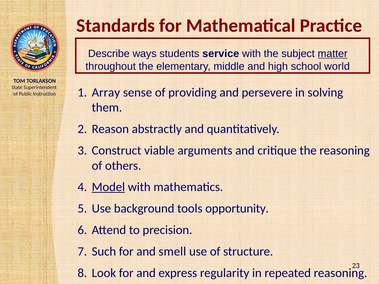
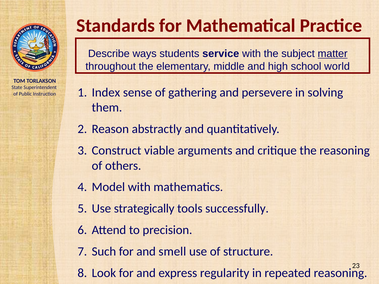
Array: Array -> Index (106, 92)
providing: providing -> gathering (193, 92)
Model underline: present -> none (108, 187)
background: background -> strategically (144, 209)
opportunity: opportunity -> successfully (237, 209)
